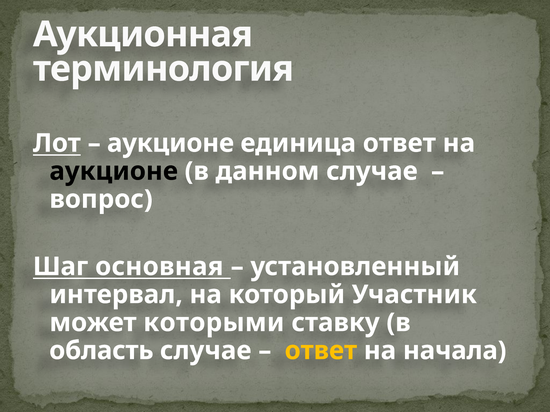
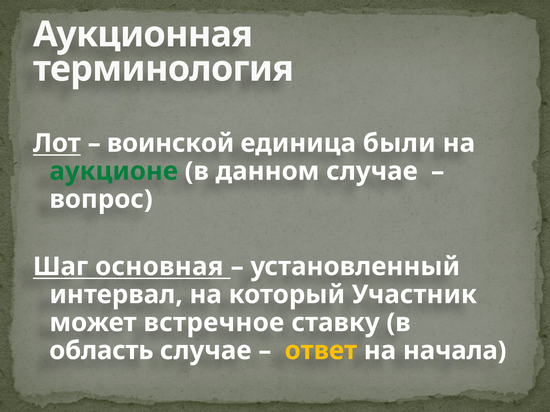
аукционе: аукционе -> воинской (171, 143)
единица ответ: ответ -> были (399, 143)
аукционе colour: black -> green (114, 171)
которыми: которыми -> встречное (214, 323)
